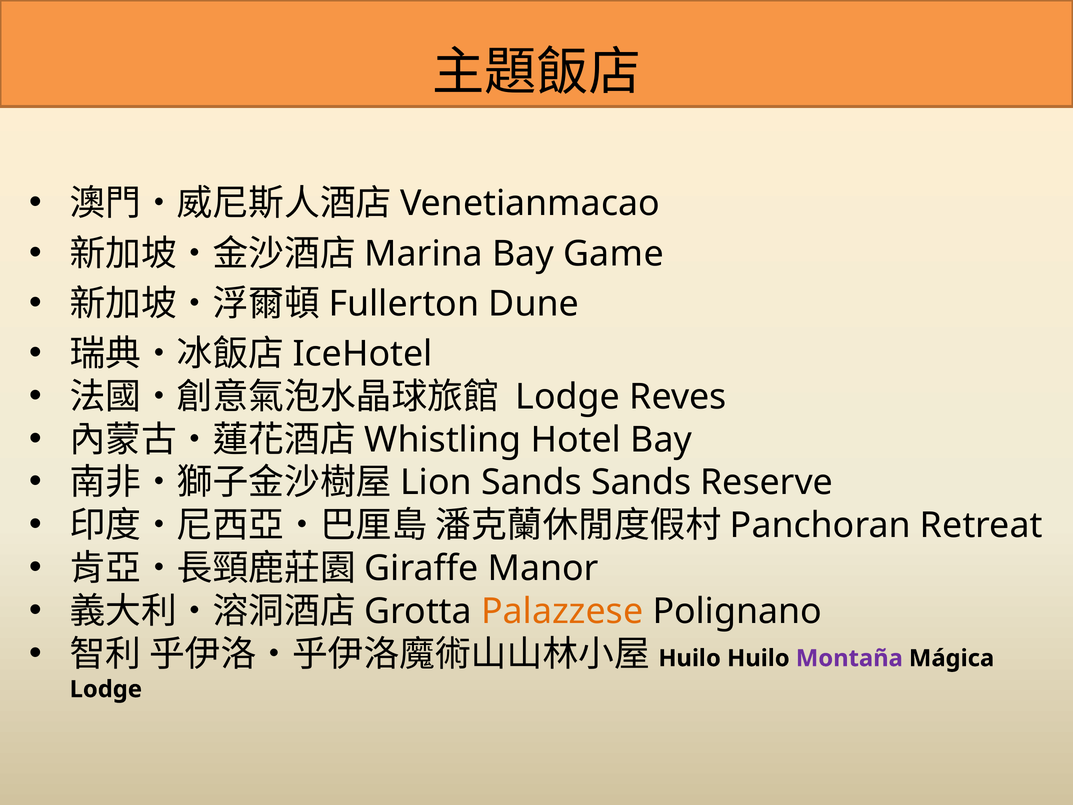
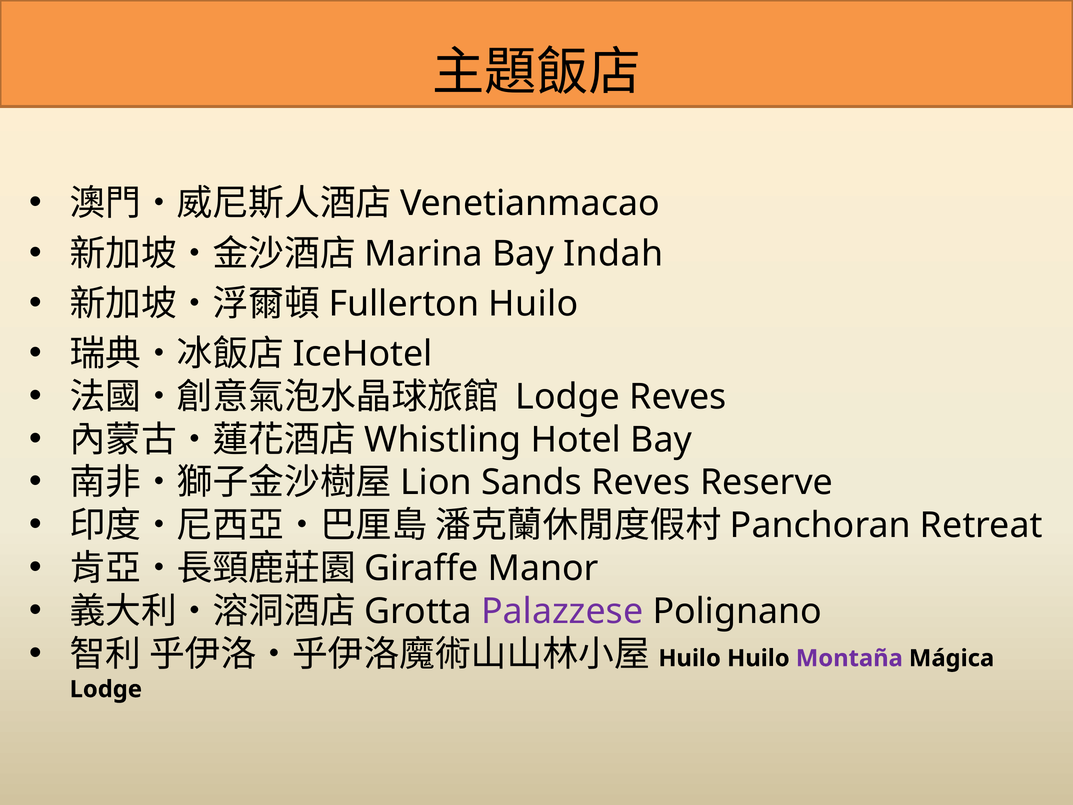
Game: Game -> Indah (613, 254)
Dune: Dune -> Huilo (533, 304)
Sands Sands: Sands -> Reves (641, 482)
Palazzese colour: orange -> purple (562, 611)
